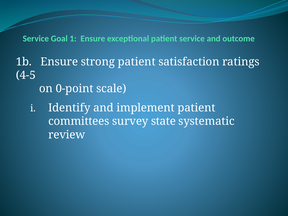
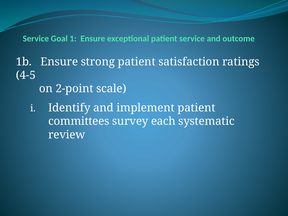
0-point: 0-point -> 2-point (75, 89)
state: state -> each (163, 121)
